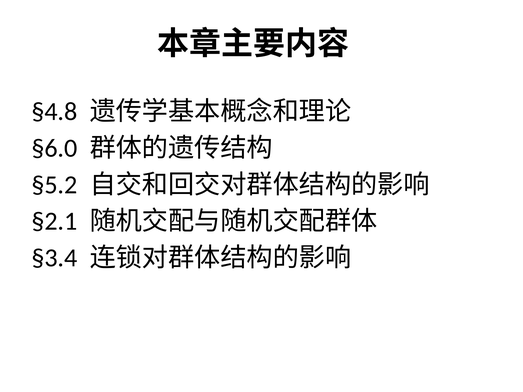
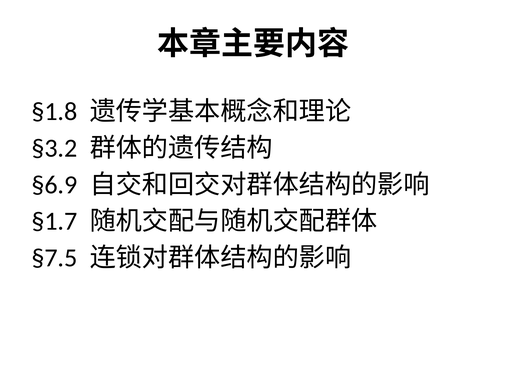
§4.8: §4.8 -> §1.8 (54, 112)
§6.0: §6.0 -> §3.2 (54, 148)
§5.2: §5.2 -> §6.9 (54, 185)
§2.1: §2.1 -> §1.7 (54, 221)
§3.4: §3.4 -> §7.5 (54, 258)
